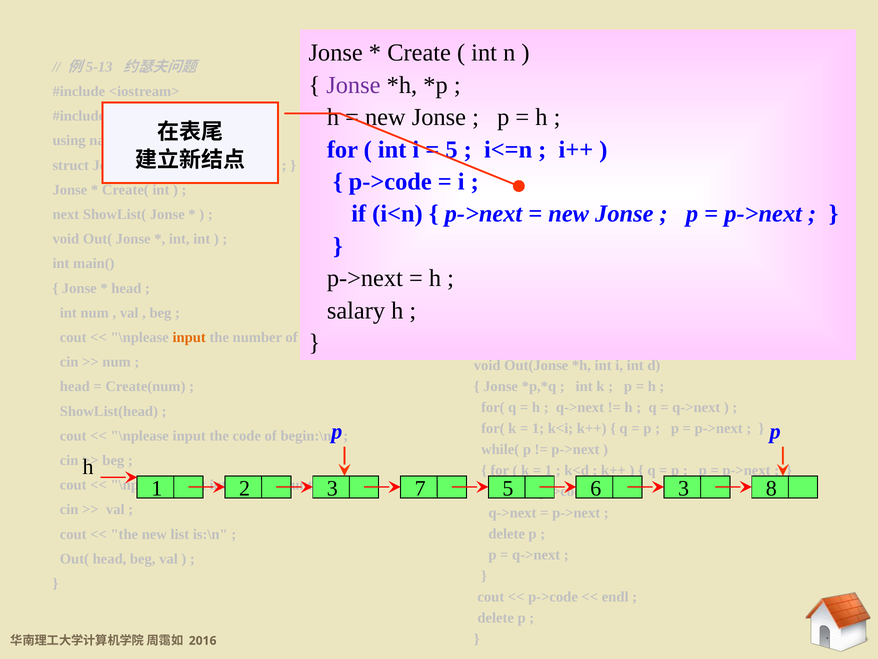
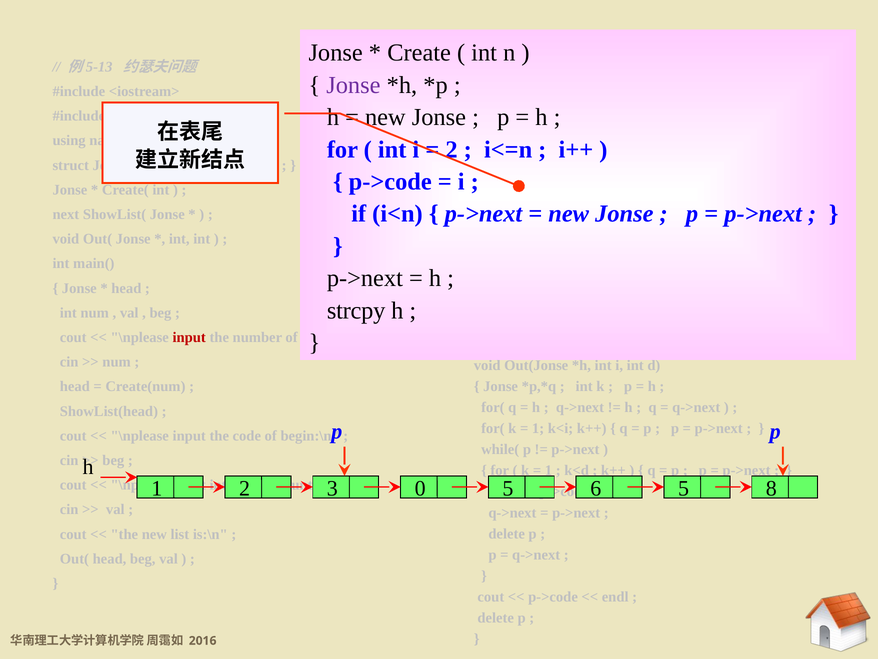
5: 5 -> 2 (452, 149)
salary: salary -> strcpy (356, 310)
input colour: orange -> red (189, 337)
7: 7 -> 0 (420, 488)
3: 3 -> 5 (684, 488)
